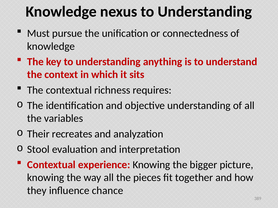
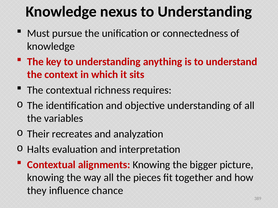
Stool: Stool -> Halts (38, 150)
experience: experience -> alignments (104, 165)
